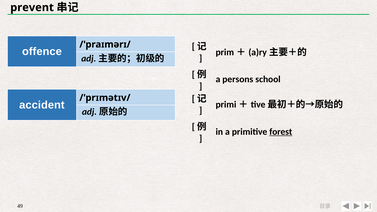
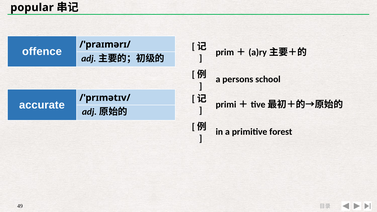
prevent: prevent -> popular (32, 7)
accident: accident -> accurate (42, 105)
forest underline: present -> none (281, 132)
